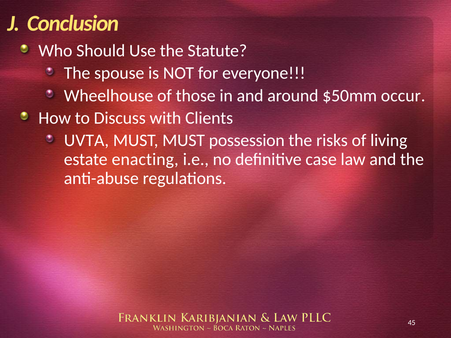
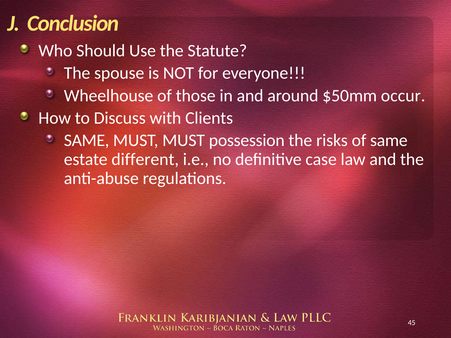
UVTA: UVTA -> SAME (87, 141)
of living: living -> same (389, 141)
enacting: enacting -> different (145, 160)
